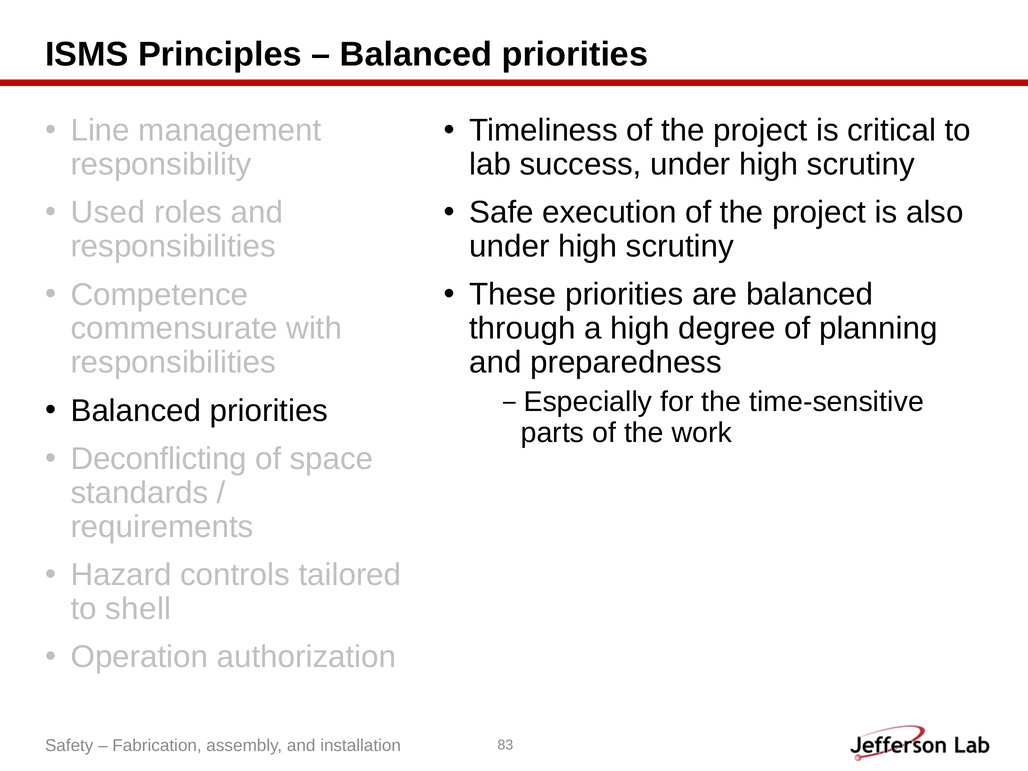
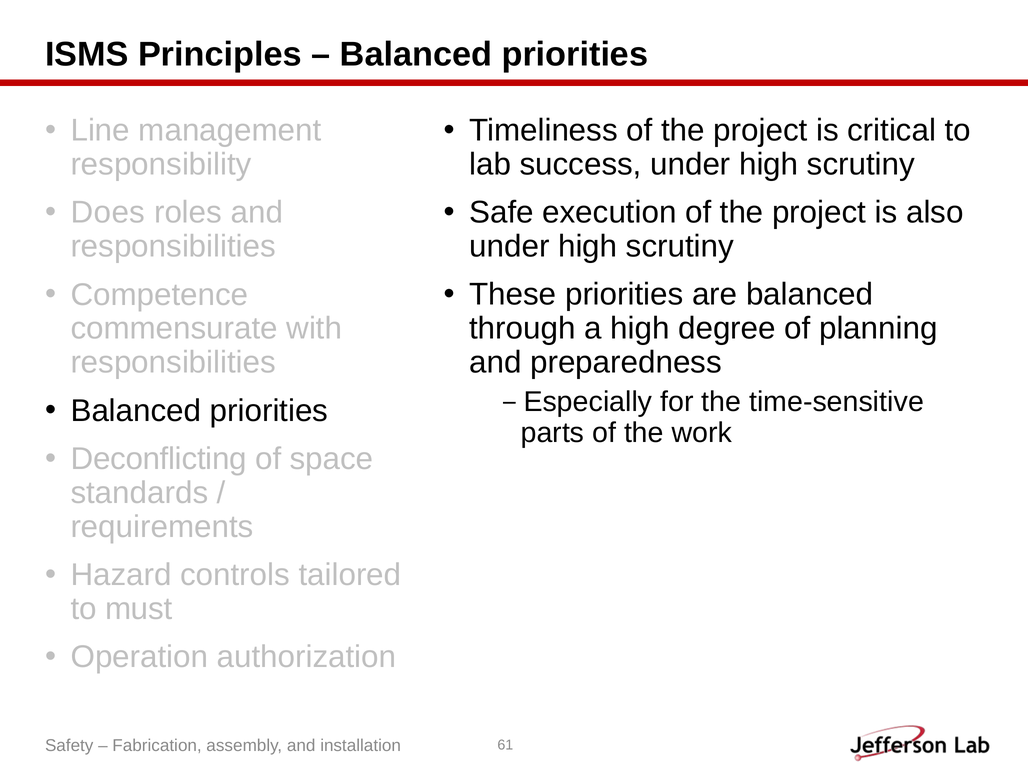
Used: Used -> Does (108, 213)
shell: shell -> must (139, 609)
83: 83 -> 61 (505, 745)
